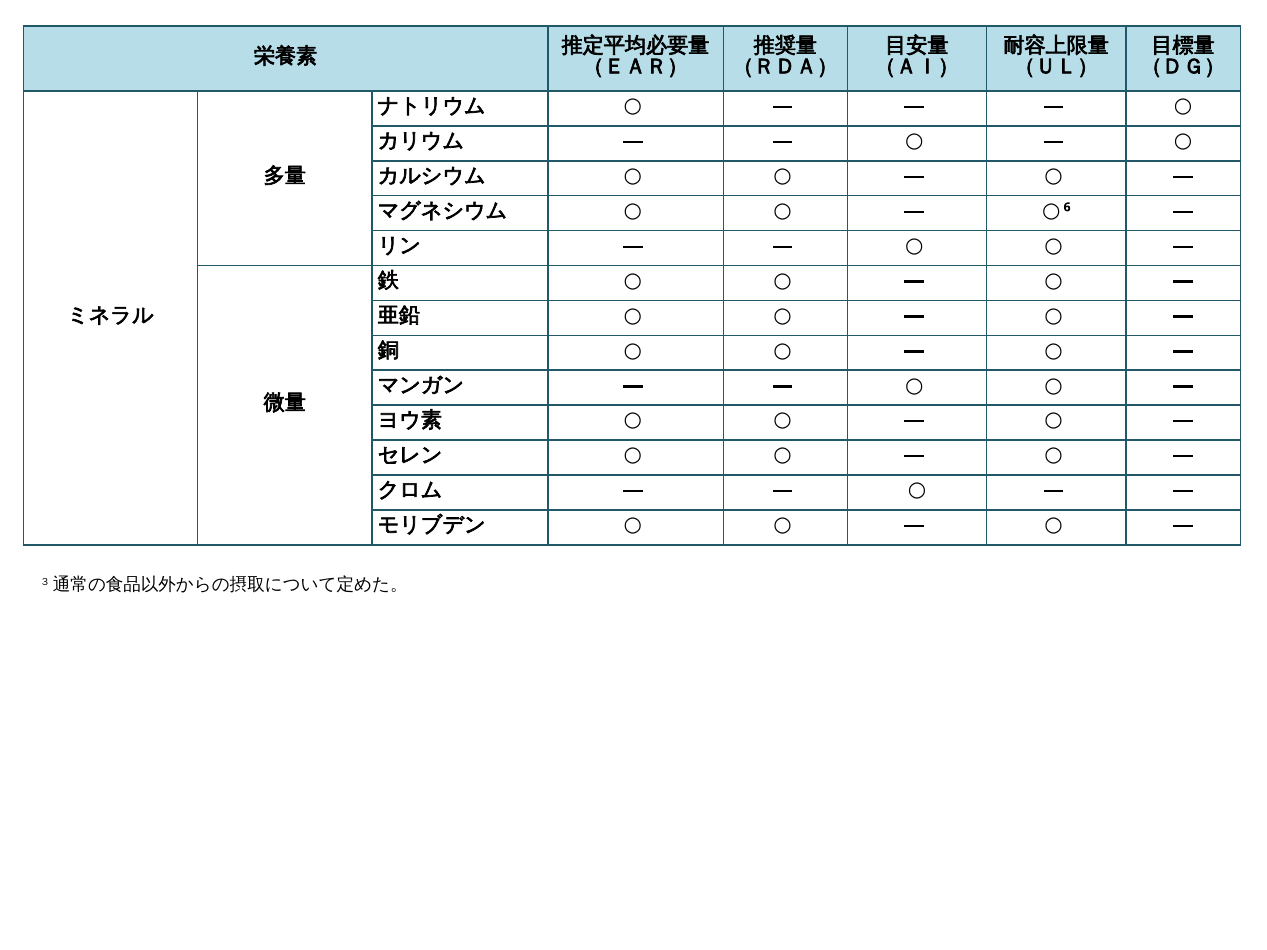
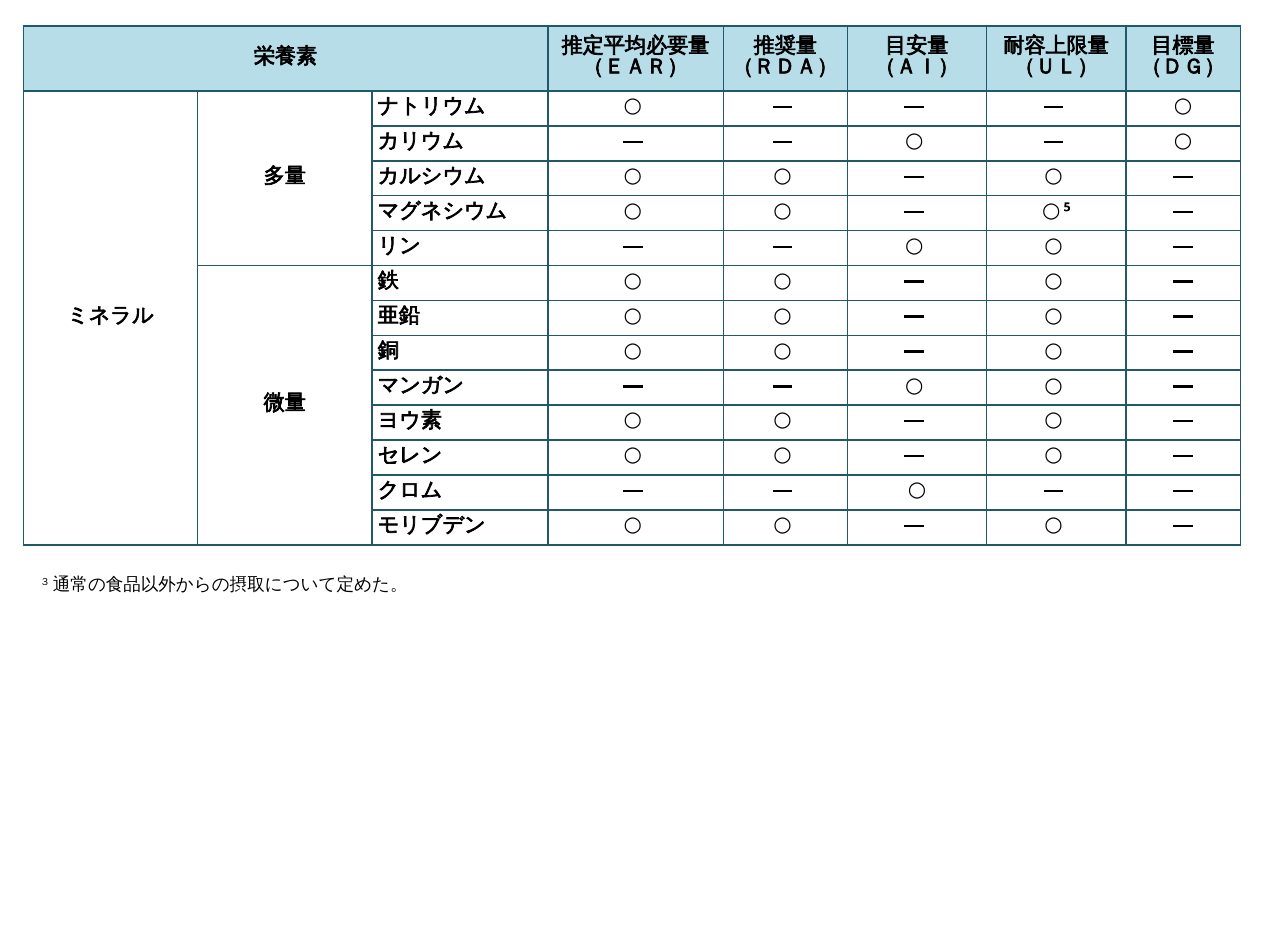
6: 6 -> 5 (1067, 207)
